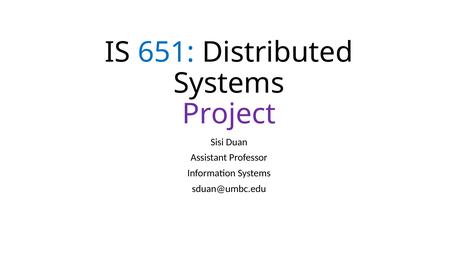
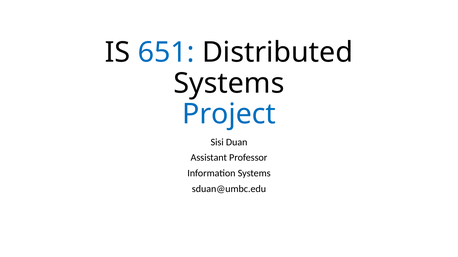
Project colour: purple -> blue (229, 114)
